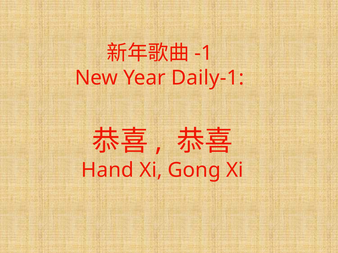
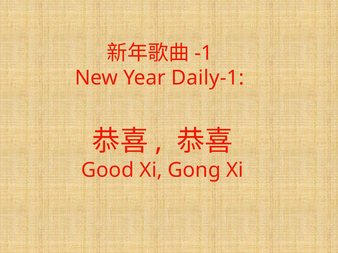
Hand: Hand -> Good (108, 170)
